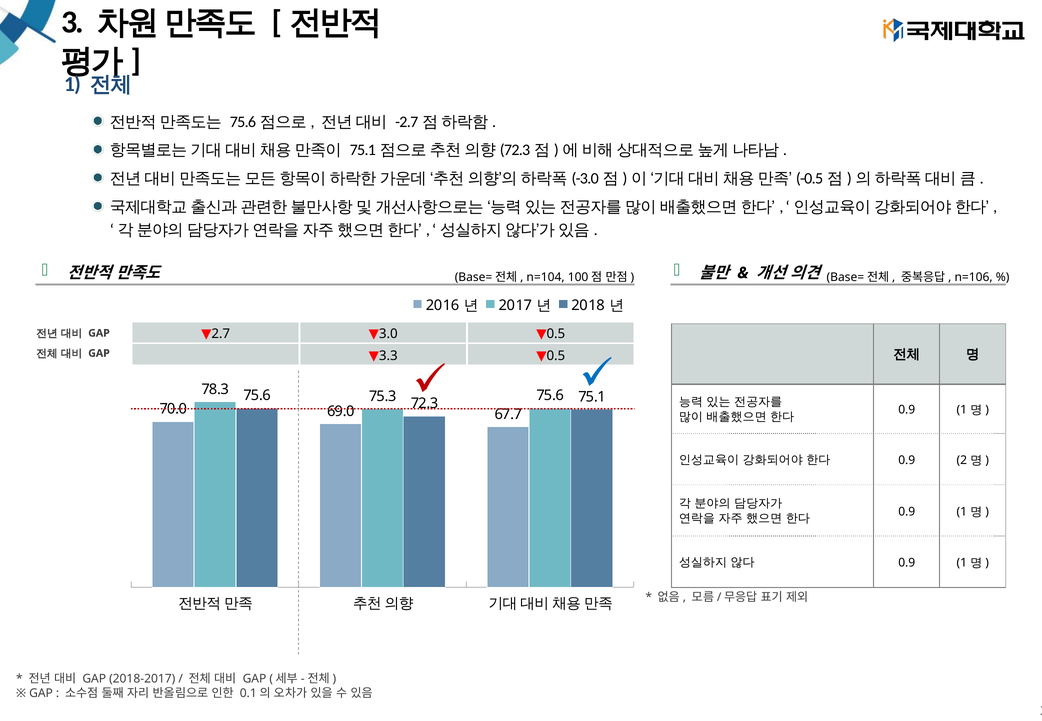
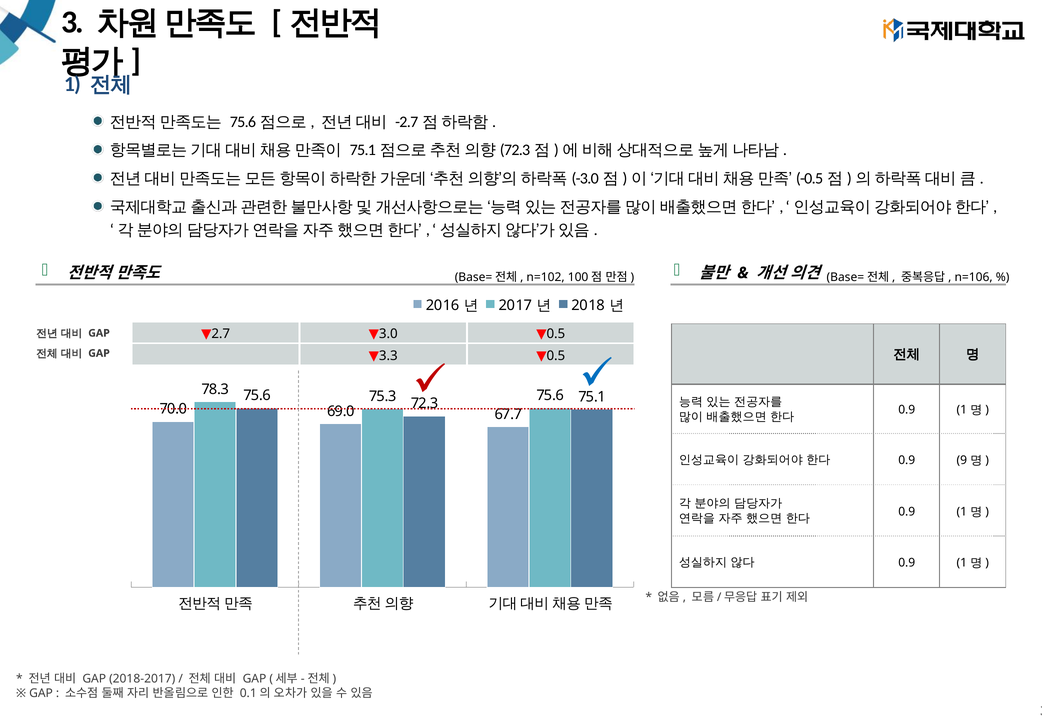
n=104: n=104 -> n=102 (546, 277)
2: 2 -> 9 (962, 460)
